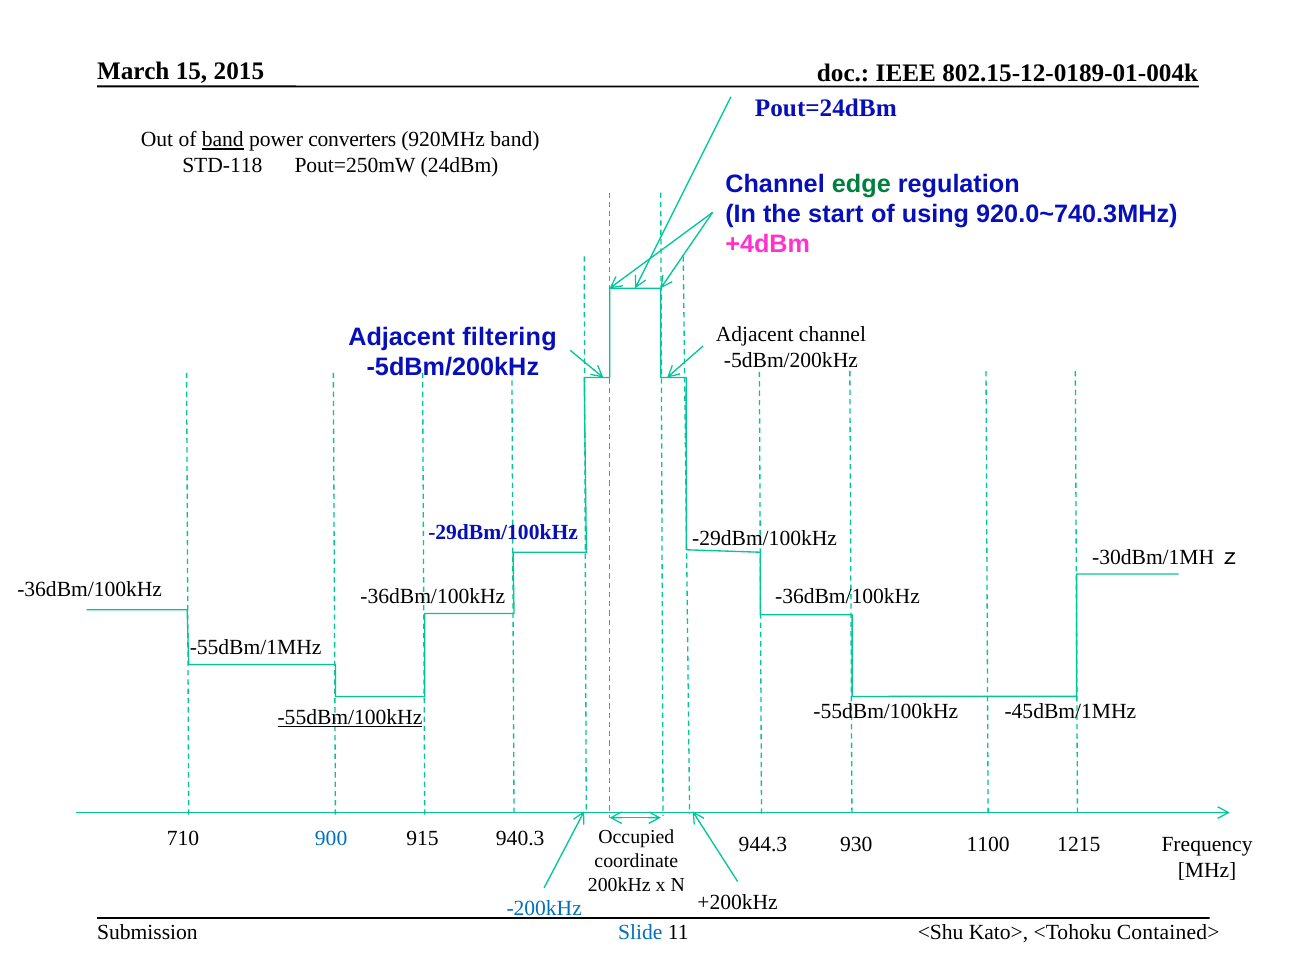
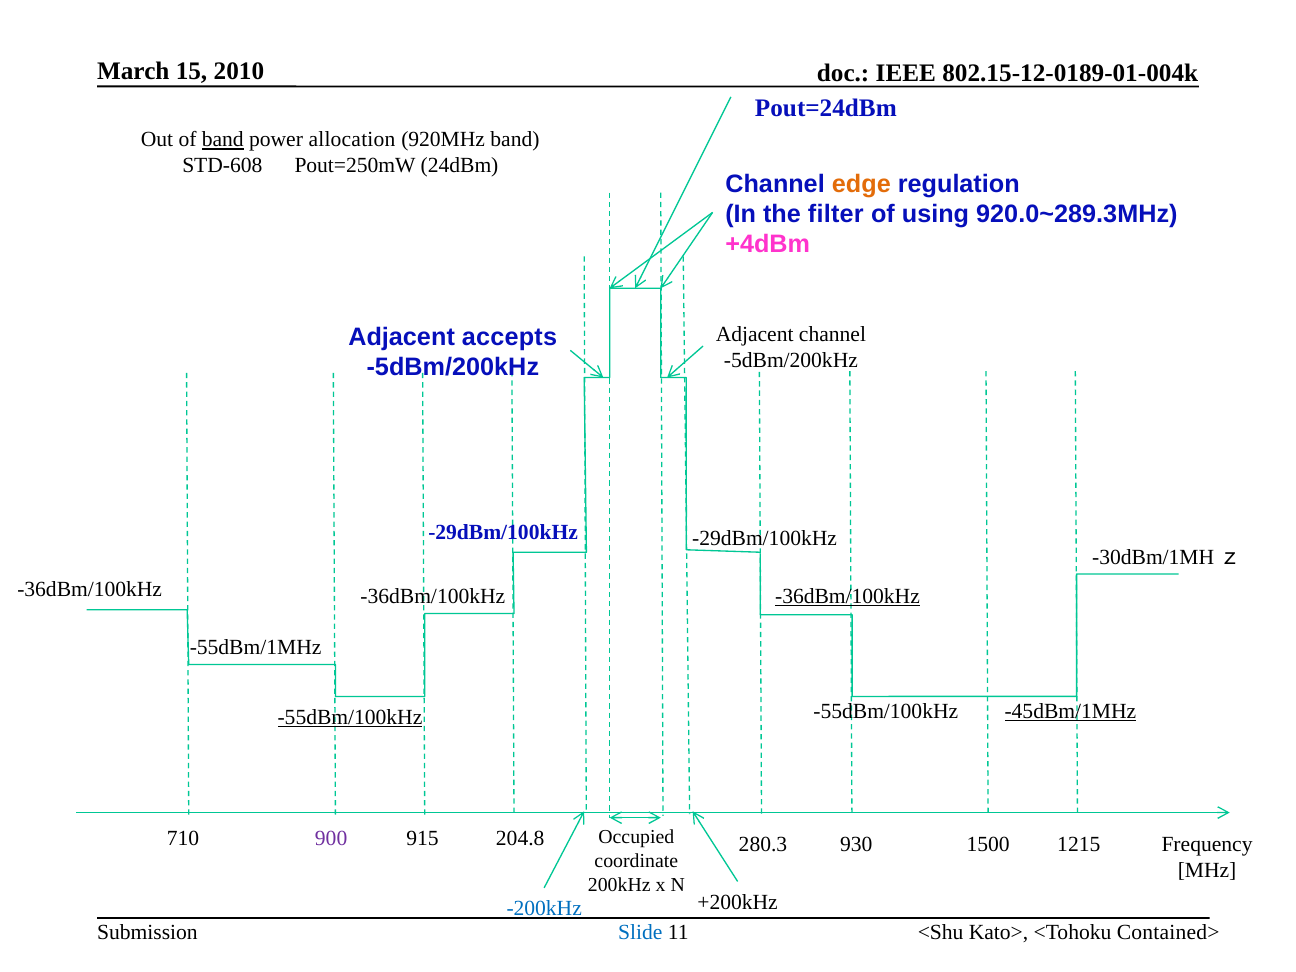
2015: 2015 -> 2010 (239, 71)
converters: converters -> allocation (352, 140)
STD-118: STD-118 -> STD-608 (222, 166)
edge colour: green -> orange (861, 184)
start: start -> filter (836, 214)
920.0~740.3MHz: 920.0~740.3MHz -> 920.0~289.3MHz (1077, 214)
filtering: filtering -> accepts (509, 337)
-36dBm/100kHz underline: none -> present (847, 596)
-45dBm/1MHz underline: none -> present (1070, 711)
900 colour: blue -> purple (331, 838)
940.3: 940.3 -> 204.8 (520, 838)
944.3: 944.3 -> 280.3 (763, 845)
1100: 1100 -> 1500 (988, 845)
